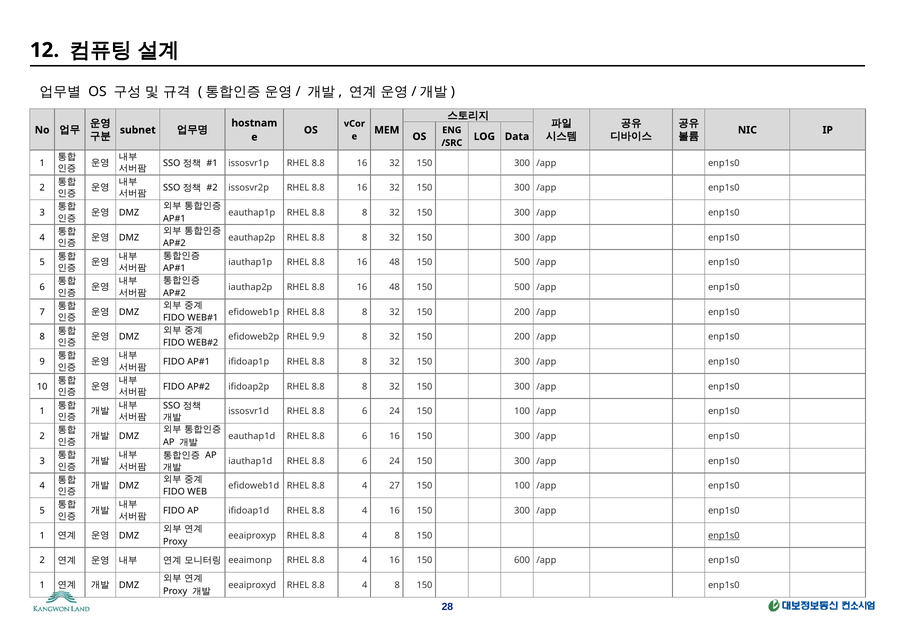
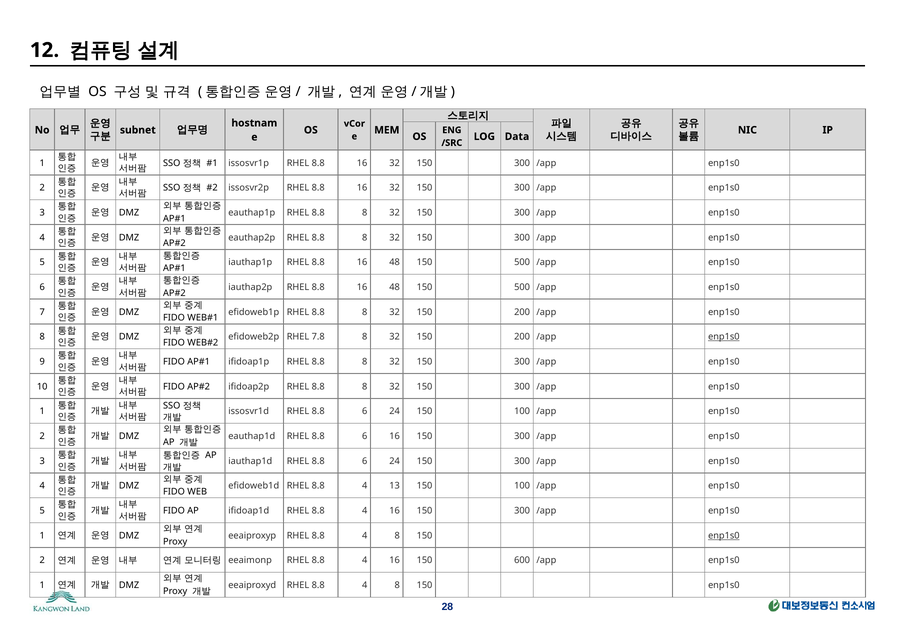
9.9: 9.9 -> 7.8 (318, 337)
enp1s0 underline: none -> present (724, 337)
27: 27 -> 13 (395, 486)
